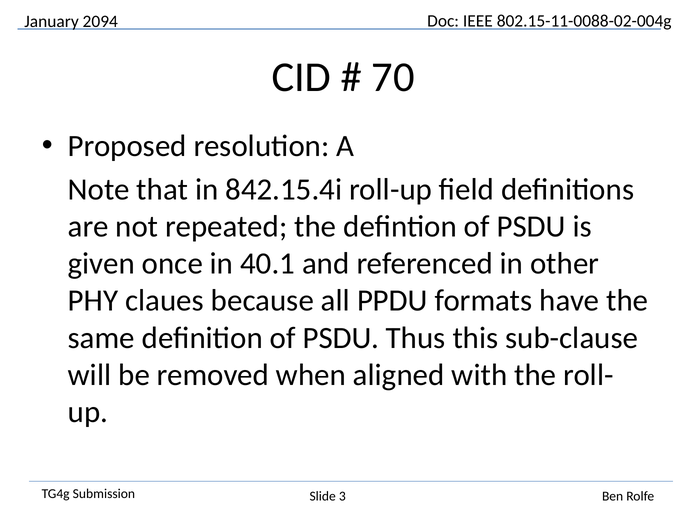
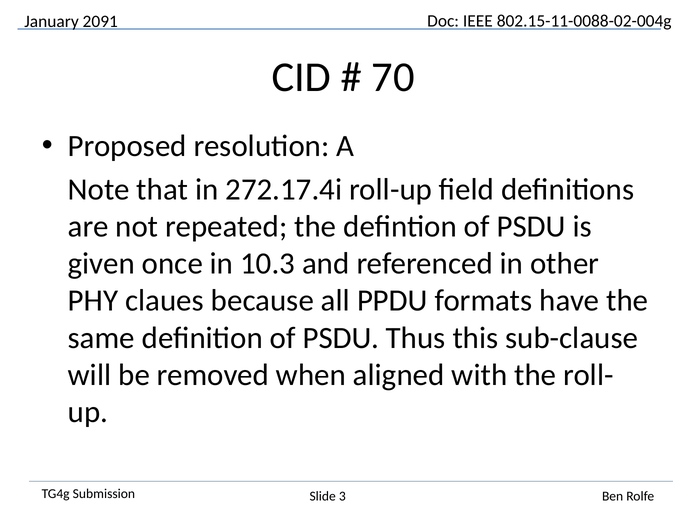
2094: 2094 -> 2091 (100, 21)
842.15.4i: 842.15.4i -> 272.17.4i (284, 189)
40.1: 40.1 -> 10.3 (268, 264)
